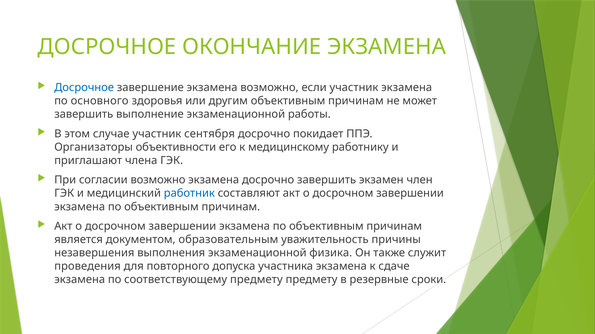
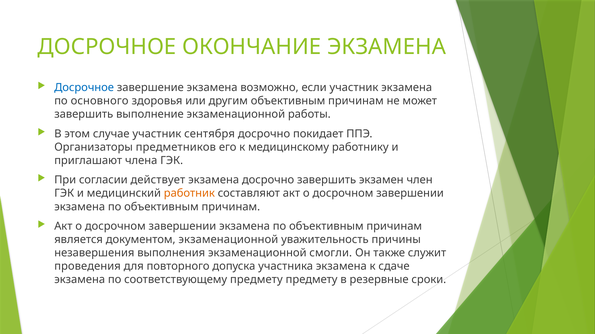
объективности: объективности -> предметников (176, 147)
согласии возможно: возможно -> действует (158, 180)
работник colour: blue -> orange (189, 194)
документом образовательным: образовательным -> экзаменационной (228, 240)
физика: физика -> смогли (331, 253)
